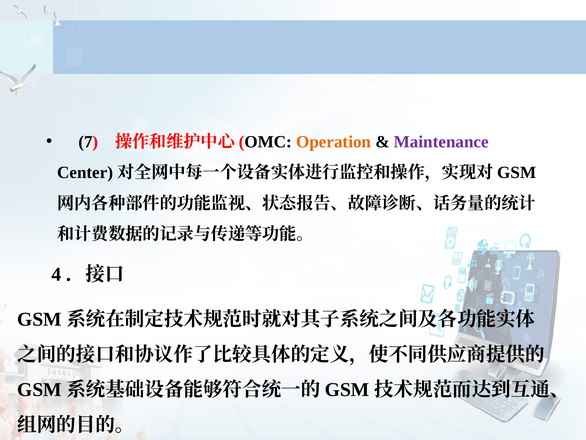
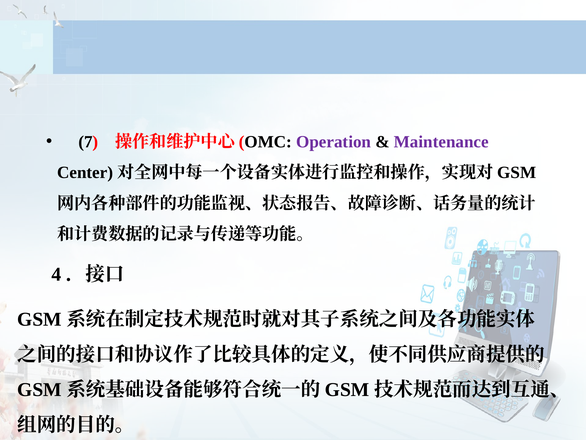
Operation colour: orange -> purple (334, 142)
